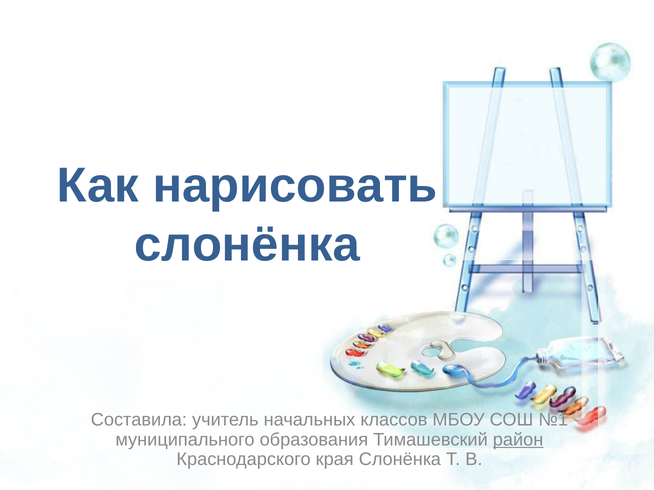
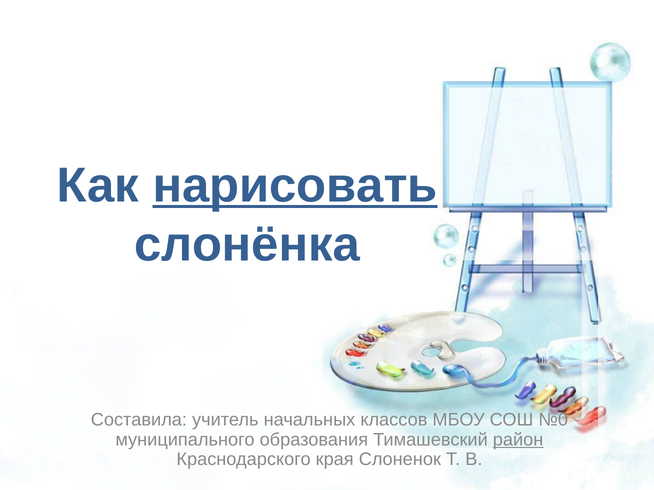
нарисовать underline: none -> present (295, 186)
№1: №1 -> №0 (553, 420)
края Слонёнка: Слонёнка -> Слоненок (400, 460)
